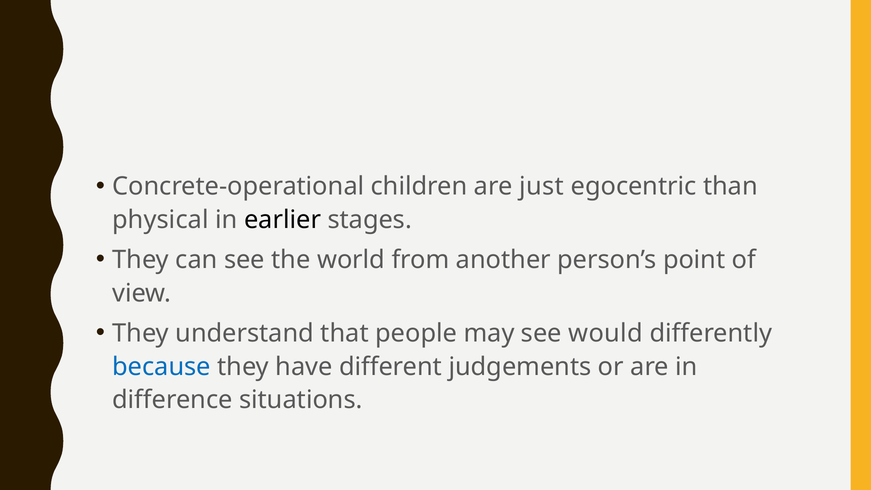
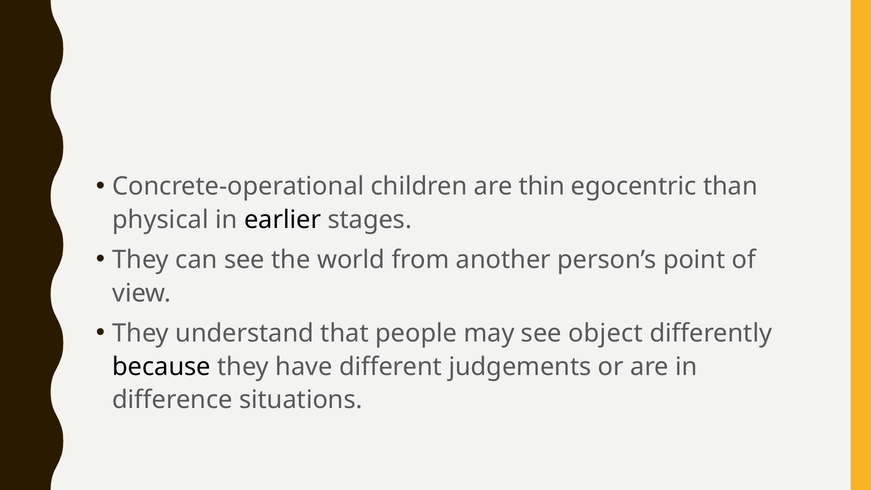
just: just -> thin (542, 187)
would: would -> object (606, 333)
because colour: blue -> black (161, 367)
